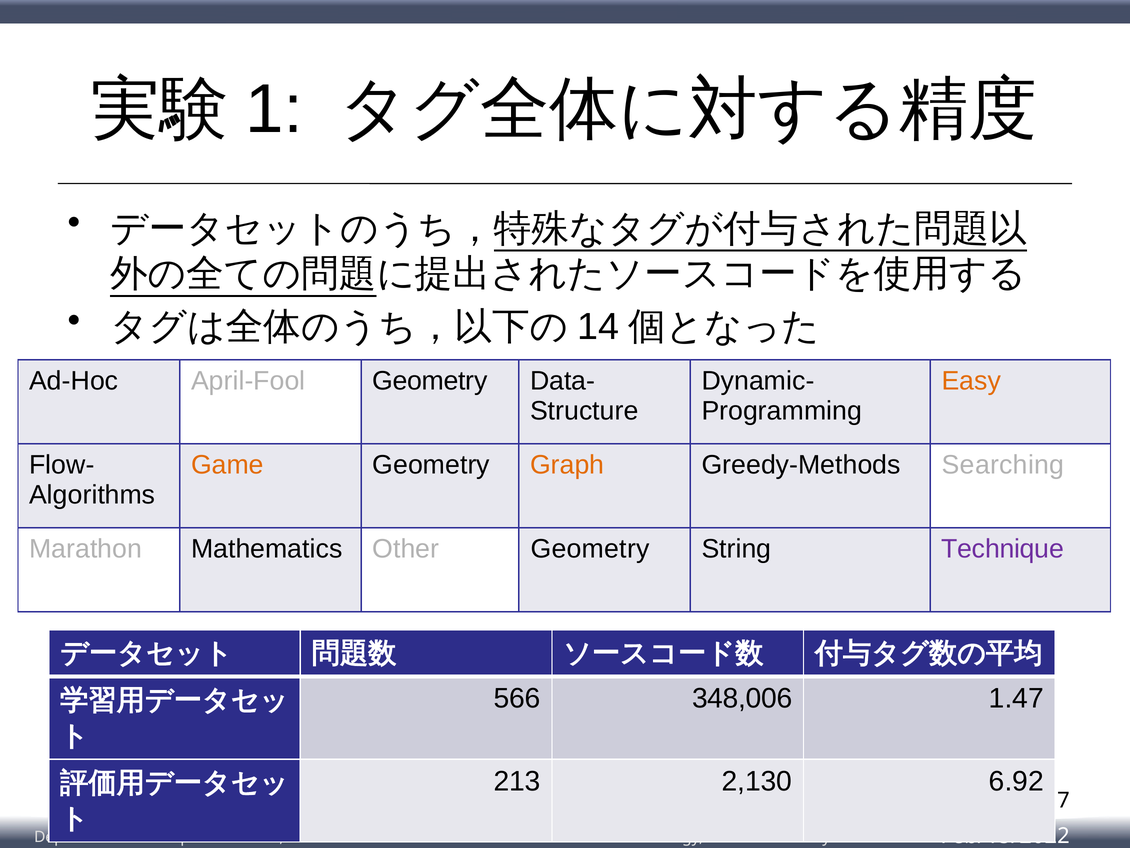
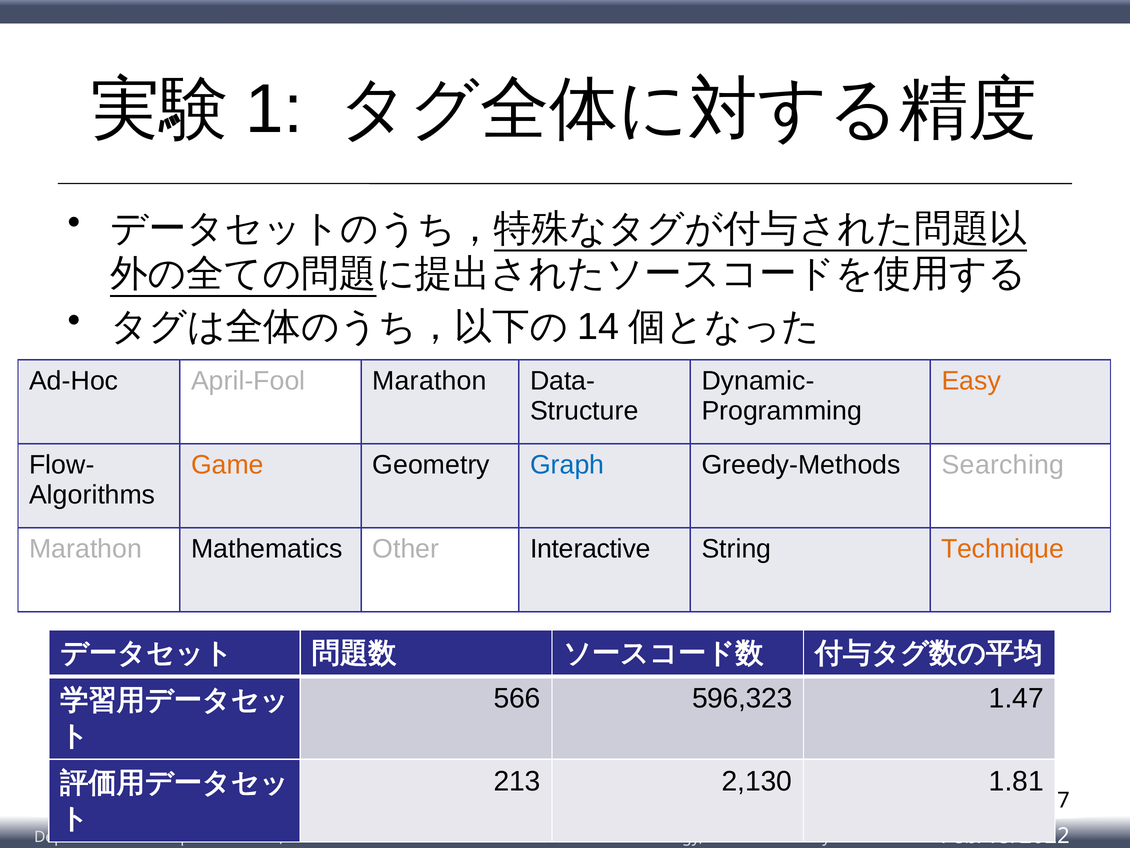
April-Fool Geometry: Geometry -> Marathon (430, 381)
Graph colour: orange -> blue (567, 465)
Other Geometry: Geometry -> Interactive (590, 549)
Technique colour: purple -> orange (1003, 549)
348,006: 348,006 -> 596,323 (742, 698)
6.92: 6.92 -> 1.81 (1016, 781)
